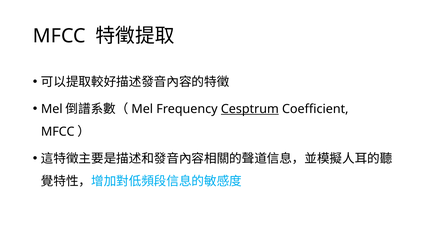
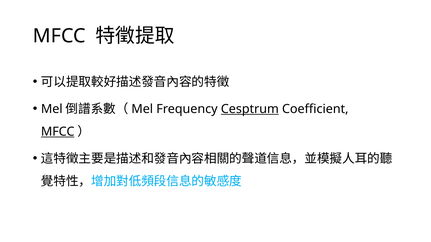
MFCC underline: none -> present (58, 132)
